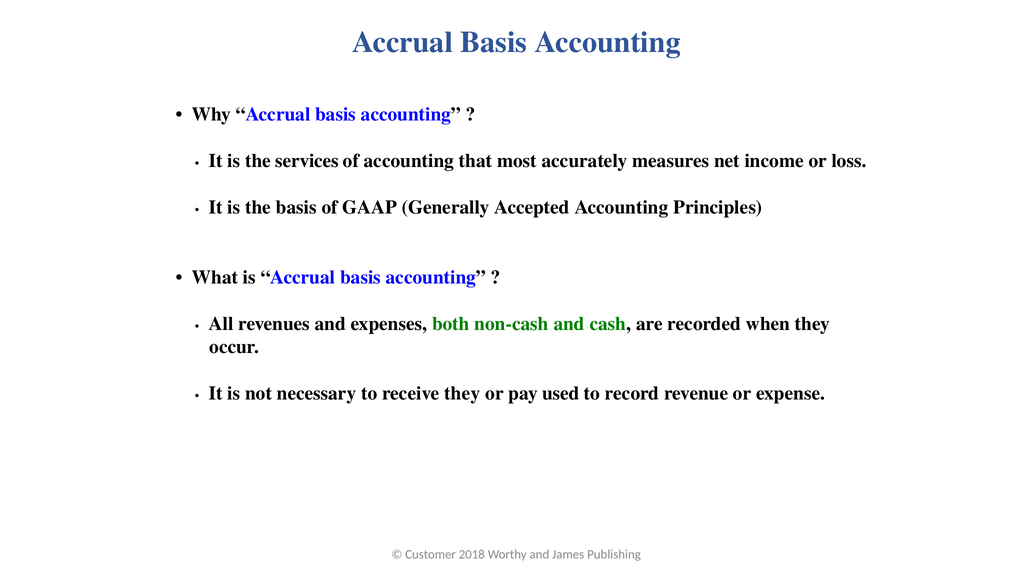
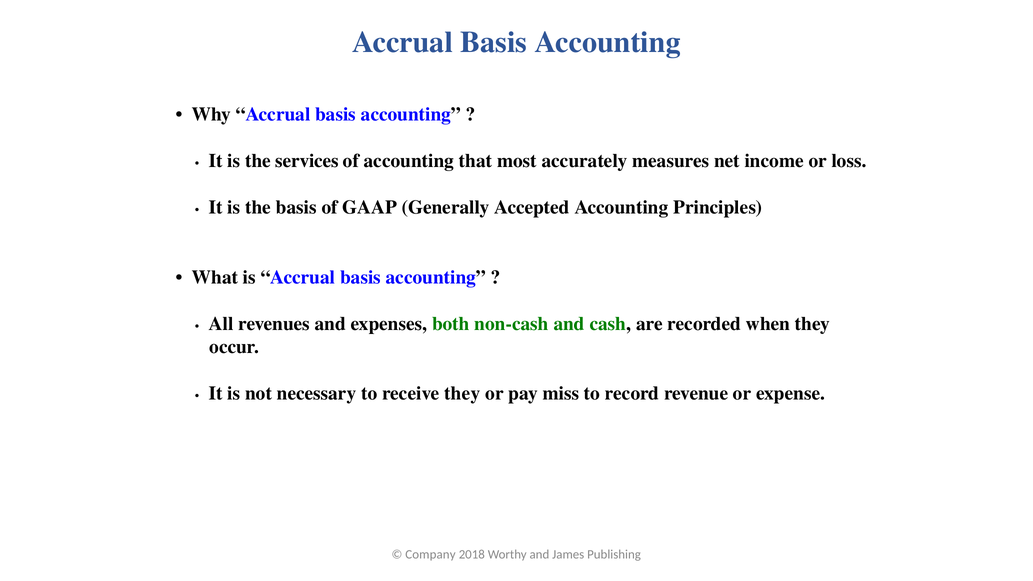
used: used -> miss (561, 394)
Customer: Customer -> Company (430, 555)
